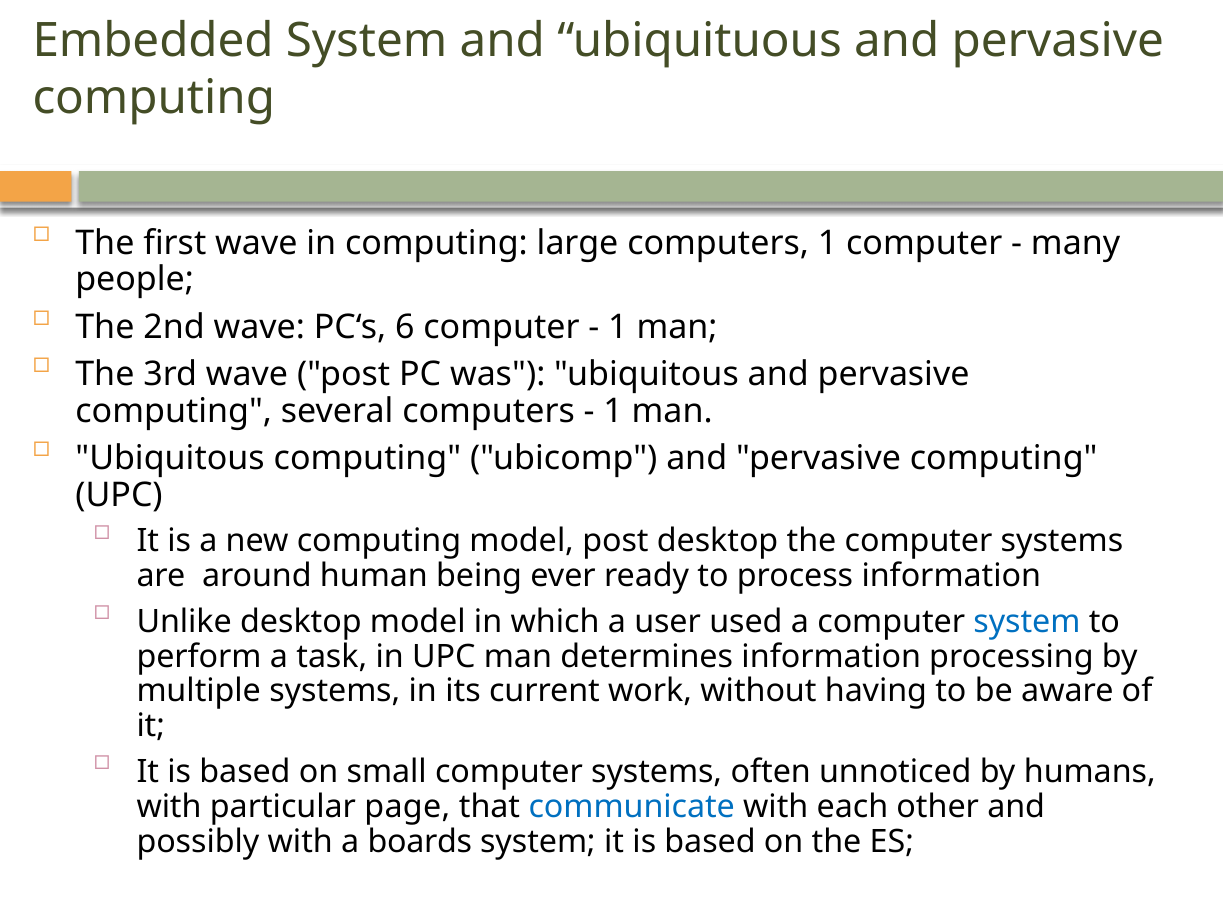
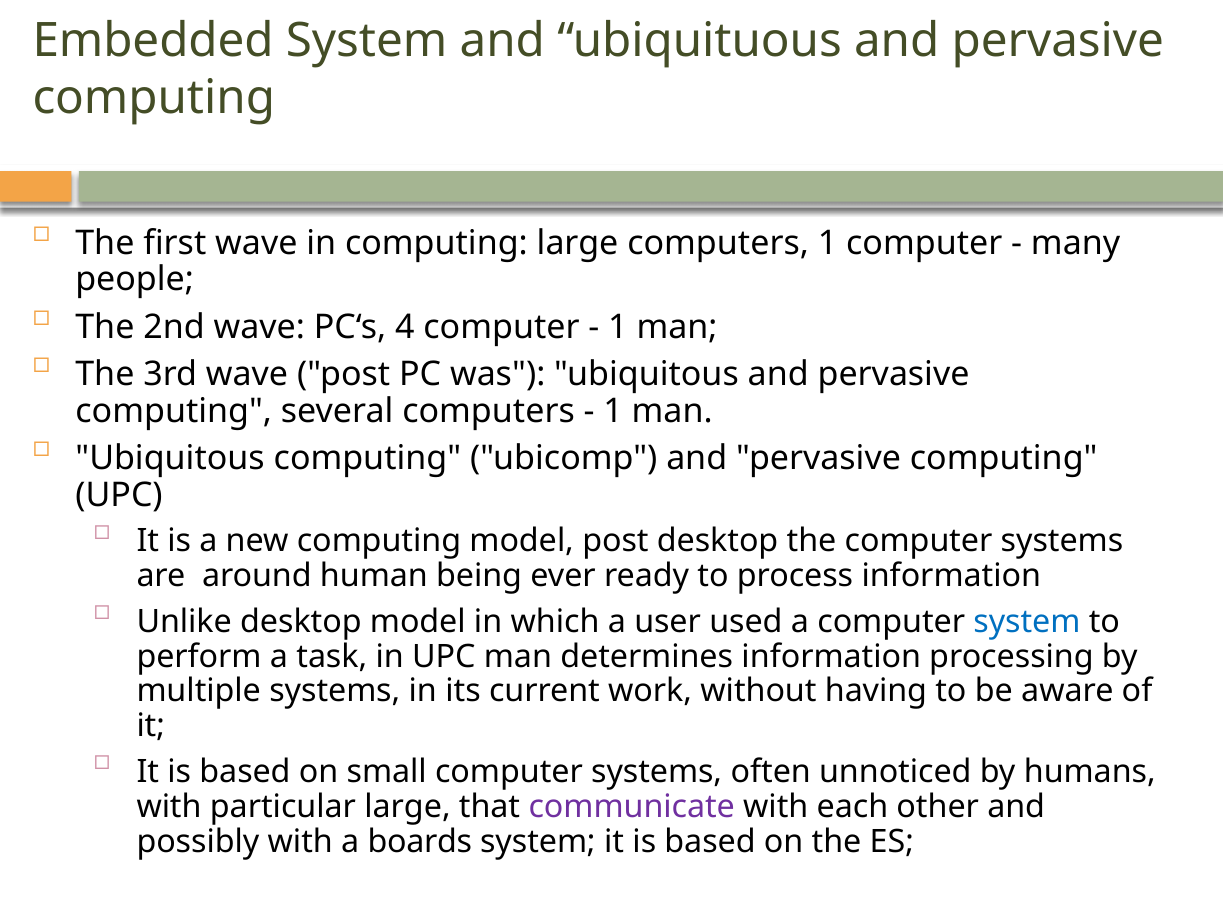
6: 6 -> 4 (405, 327)
particular page: page -> large (407, 807)
communicate colour: blue -> purple (632, 807)
